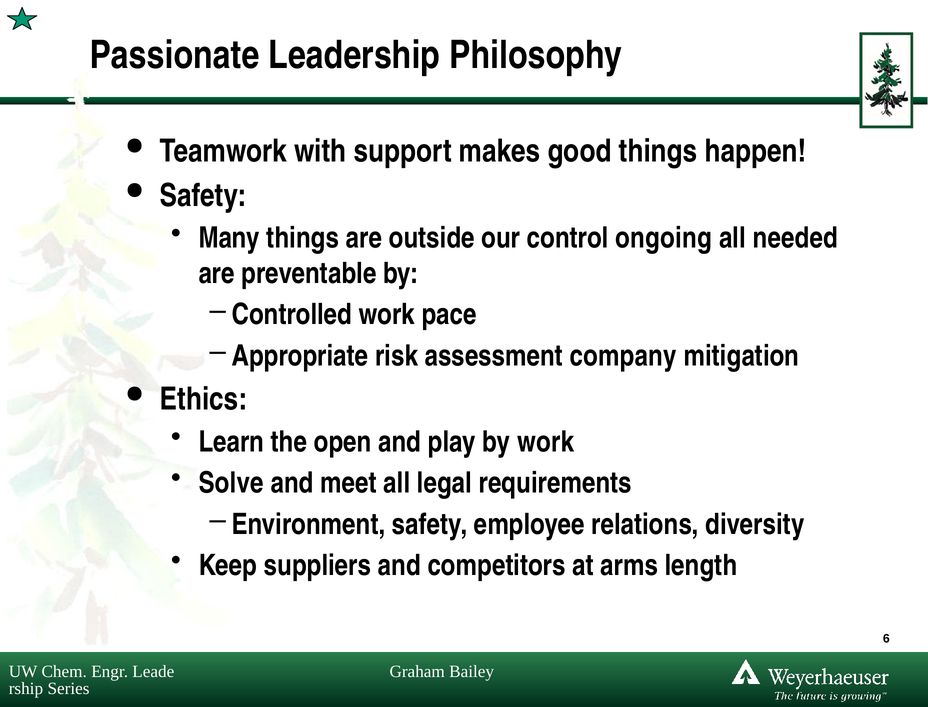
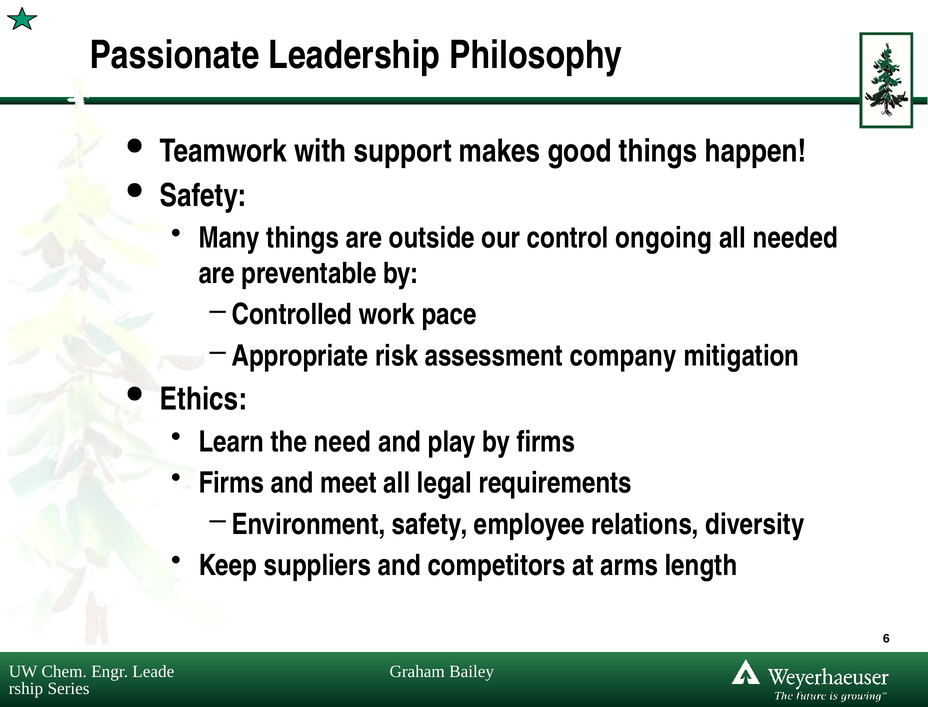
open: open -> need (343, 442)
by work: work -> firms (546, 442)
Solve: Solve -> Firms (231, 483)
